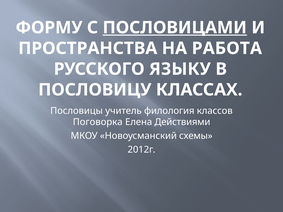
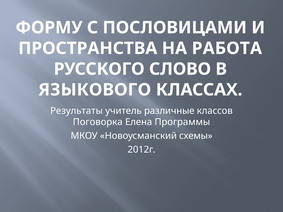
ПОСЛОВИЦАМИ underline: present -> none (175, 28)
ЯЗЫКУ: ЯЗЫКУ -> СЛОВО (180, 69)
ПОСЛОВИЦУ: ПОСЛОВИЦУ -> ЯЗЫКОВОГО (95, 90)
Пословицы: Пословицы -> Результаты (77, 111)
филология: филология -> различные (169, 111)
Действиями: Действиями -> Программы (182, 122)
